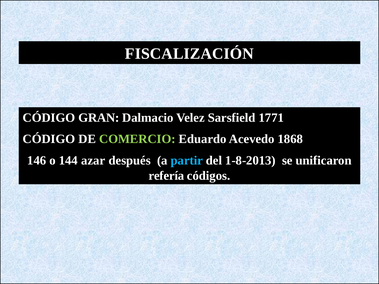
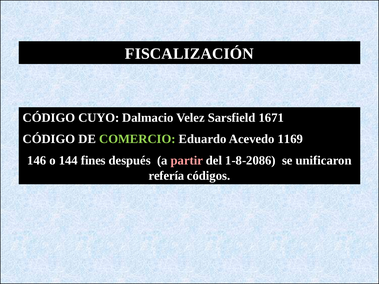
GRAN: GRAN -> CUYO (99, 118)
1771: 1771 -> 1671 (271, 118)
1868: 1868 -> 1169 (290, 139)
azar: azar -> fines (93, 161)
partir colour: light blue -> pink (187, 161)
1-8-2013: 1-8-2013 -> 1-8-2086 (250, 161)
